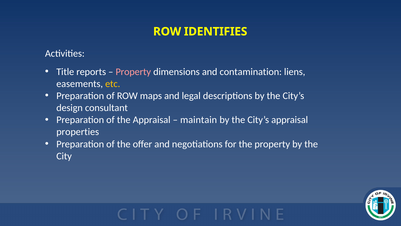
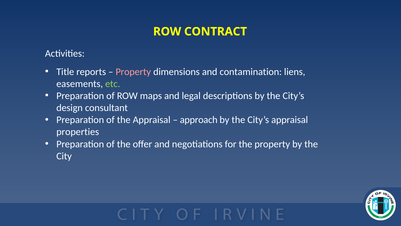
IDENTIFIES: IDENTIFIES -> CONTRACT (216, 31)
etc colour: yellow -> light green (113, 84)
maintain: maintain -> approach (199, 120)
